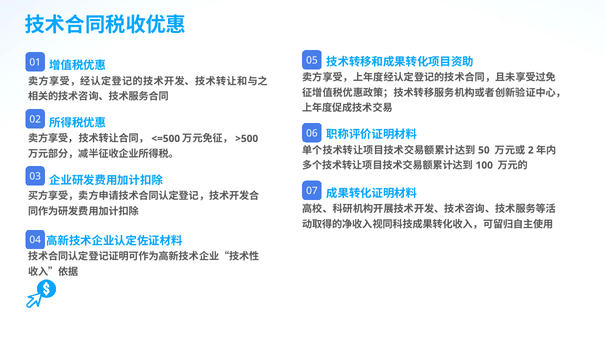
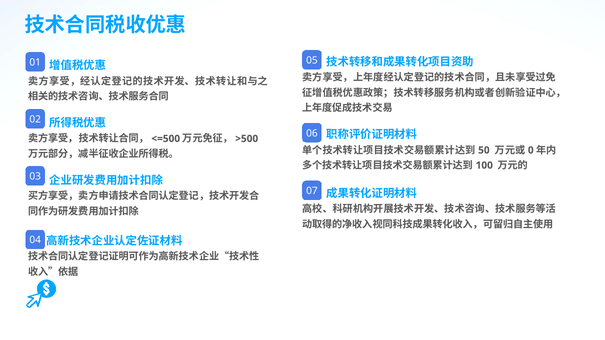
2: 2 -> 0 (531, 150)
